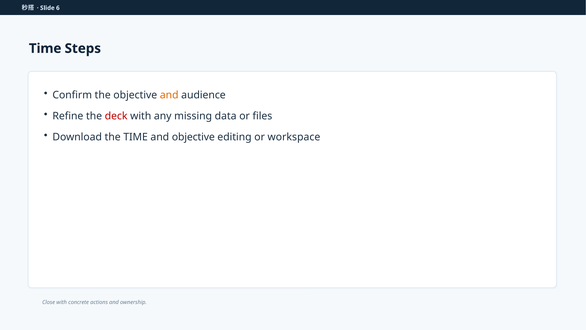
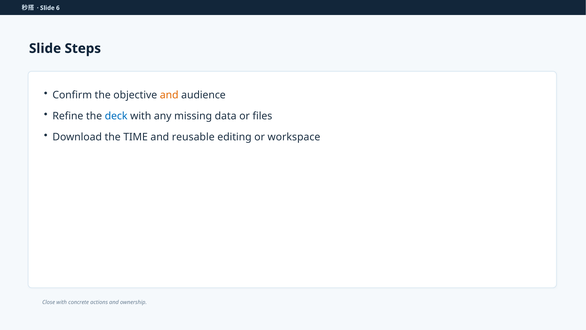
Time: Time -> Slide (45, 48)
deck colour: red -> blue (116, 116)
and objective: objective -> reusable (193, 137)
